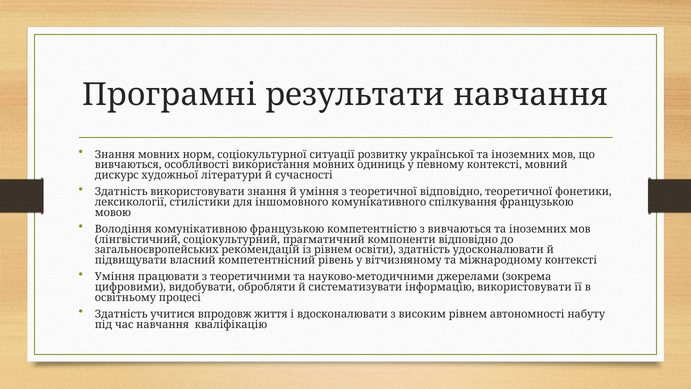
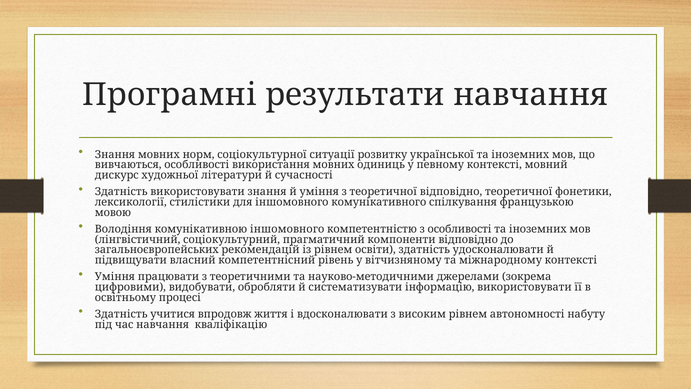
комунікативною французькою: французькою -> іншомовного (287, 229)
з вивчаються: вивчаються -> особливості (460, 229)
